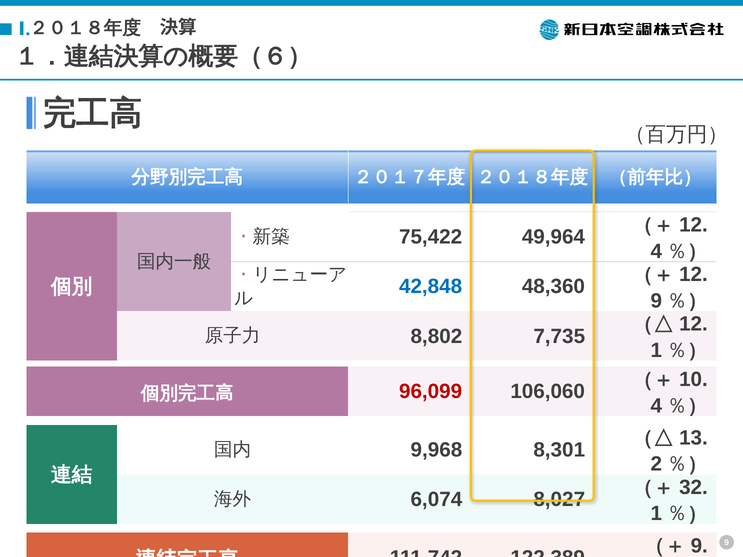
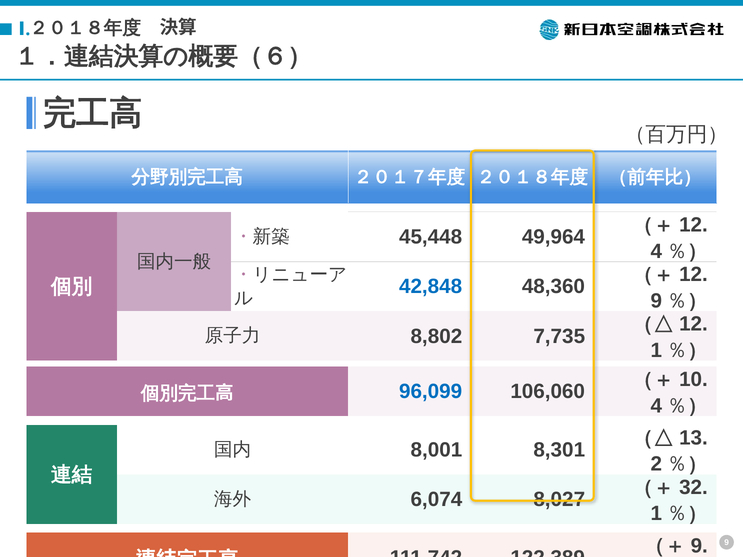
75,422: 75,422 -> 45,448 (431, 237)
96,099 colour: red -> blue (431, 392)
9,968: 9,968 -> 8,001 (436, 450)
